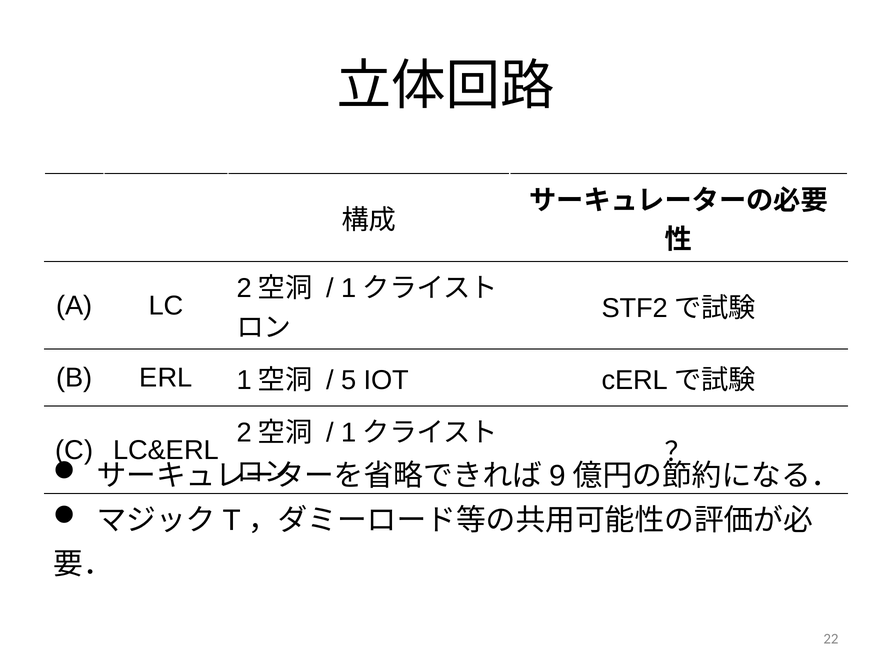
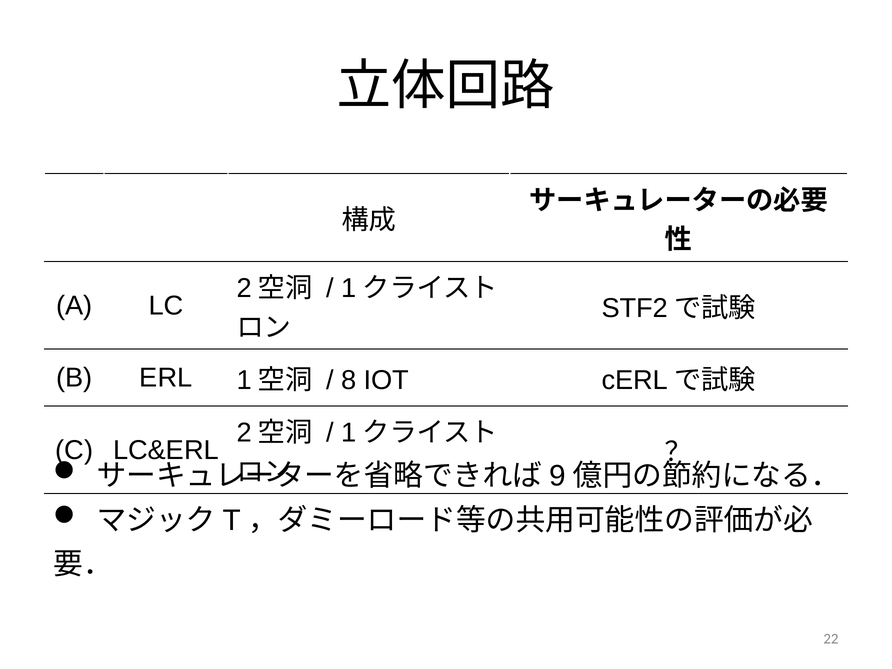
5: 5 -> 8 (349, 380)
